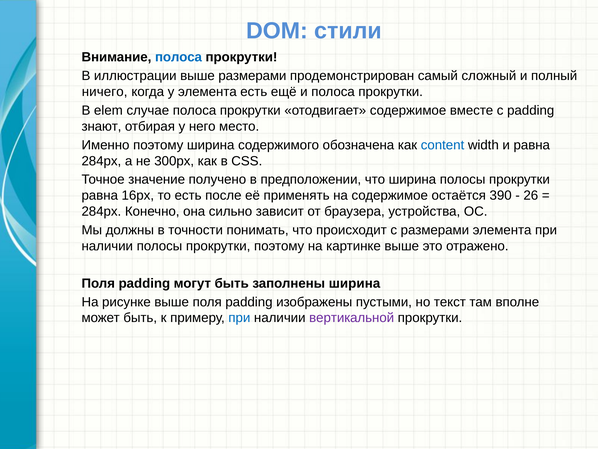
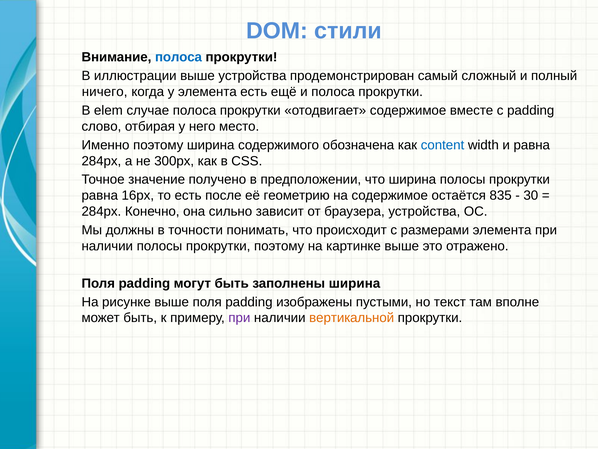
выше размерами: размерами -> устройства (252, 76)
знают: знают -> слово (101, 126)
применять: применять -> геометрию (297, 195)
390: 390 -> 835 (501, 195)
26: 26 -> 30 (531, 195)
при colour: blue -> purple (239, 318)
вертикальной colour: purple -> orange (352, 318)
